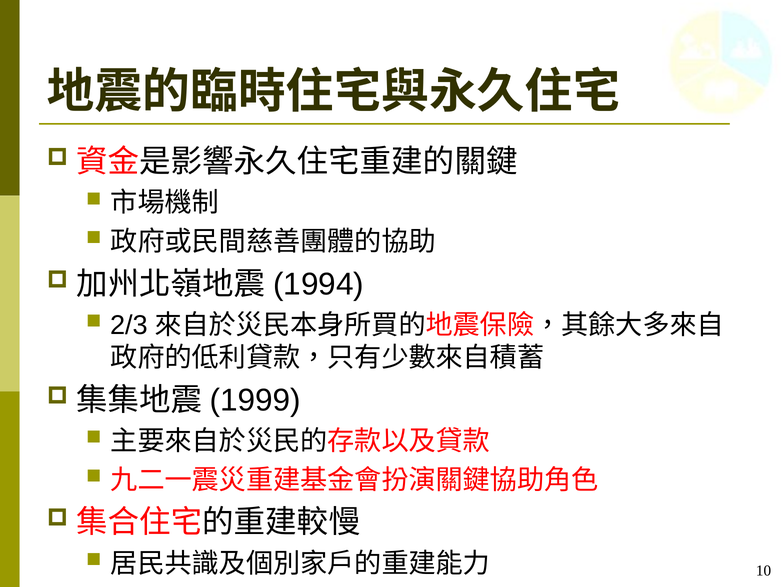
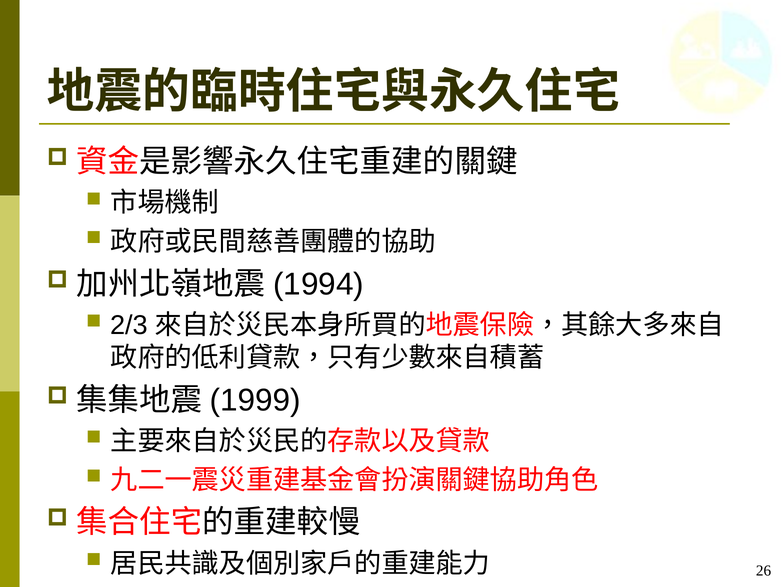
10: 10 -> 26 (764, 570)
